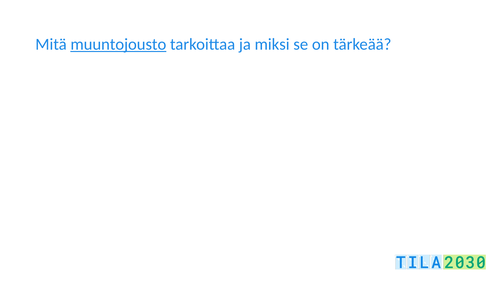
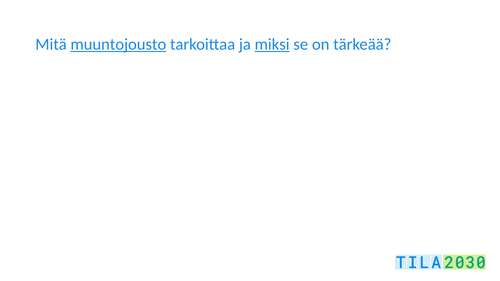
miksi underline: none -> present (272, 45)
